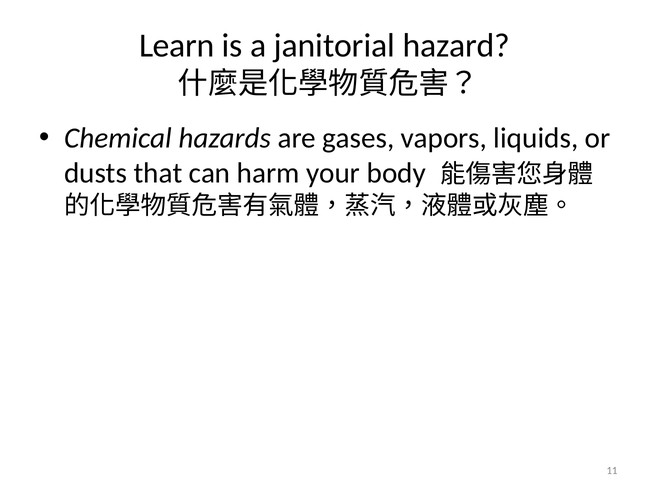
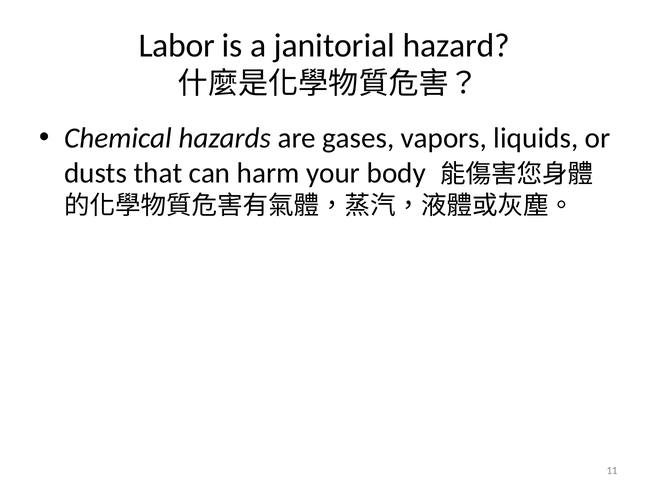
Learn: Learn -> Labor (177, 46)
